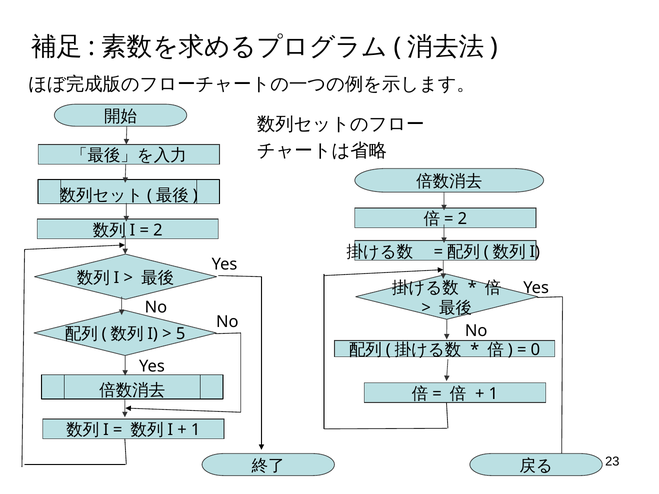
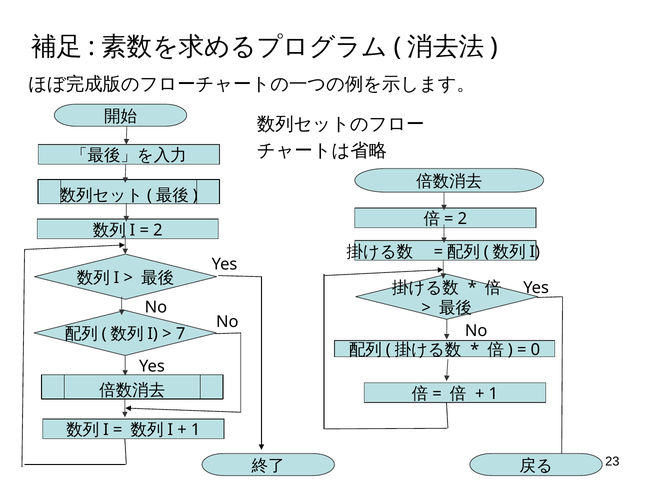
5: 5 -> 7 (181, 334)
